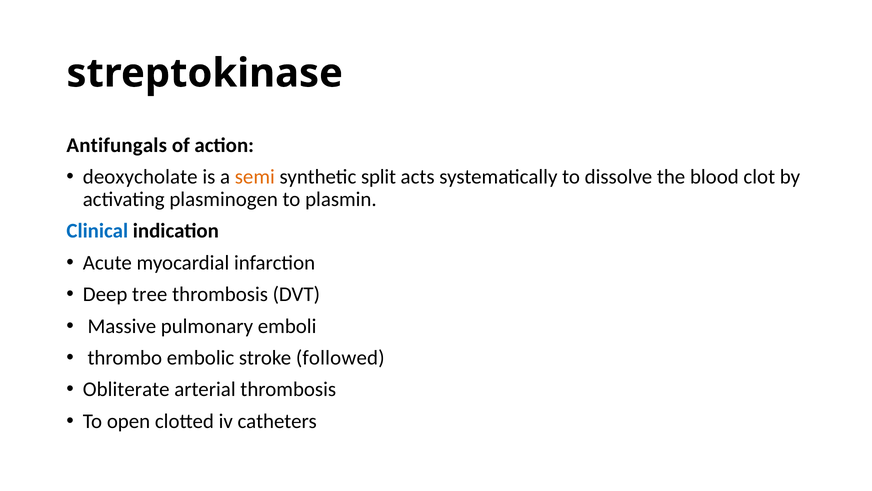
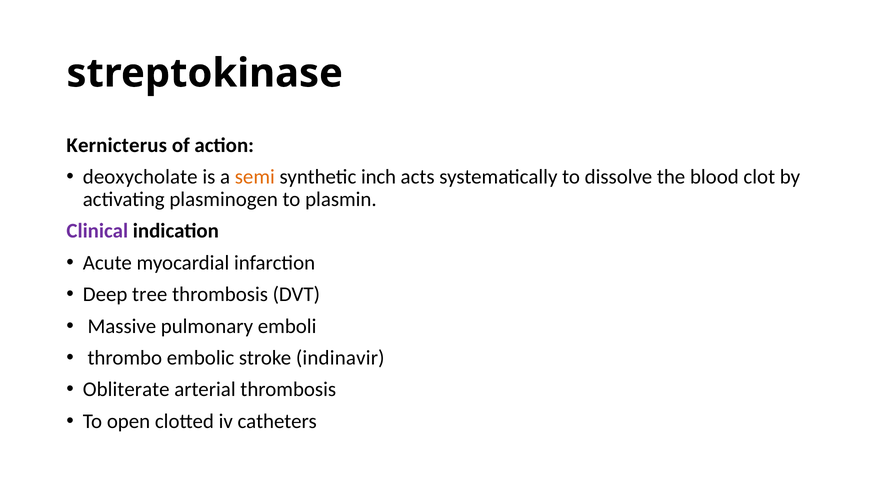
Antifungals: Antifungals -> Kernicterus (117, 145)
split: split -> inch (379, 177)
Clinical colour: blue -> purple (97, 231)
followed: followed -> indinavir (340, 357)
